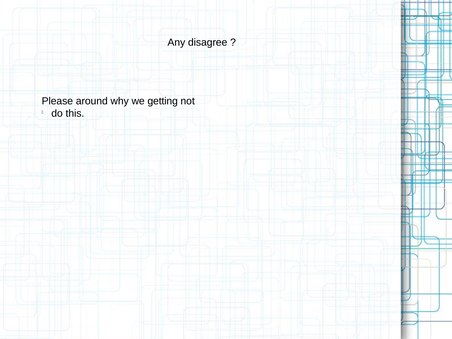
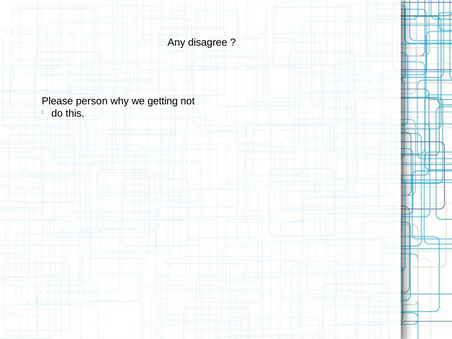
around: around -> person (92, 101)
